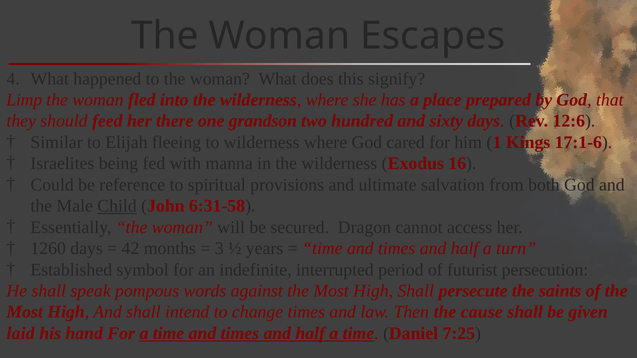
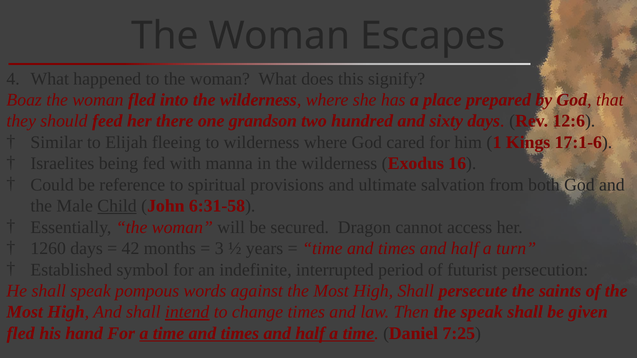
Limp: Limp -> Boaz (24, 100)
intend underline: none -> present (187, 312)
the cause: cause -> speak (482, 312)
laid: laid -> fled (21, 334)
